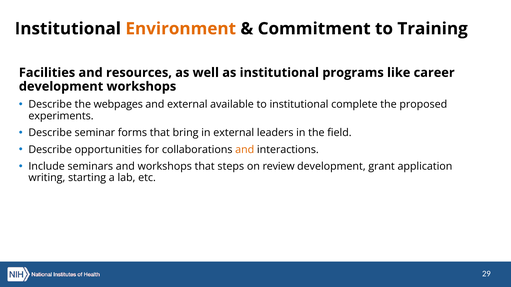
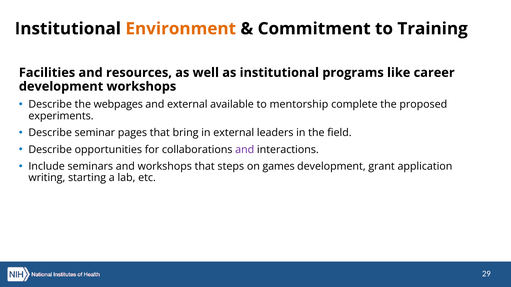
to institutional: institutional -> mentorship (299, 105)
forms: forms -> pages (132, 133)
and colour: orange -> purple (245, 150)
review: review -> games (279, 167)
